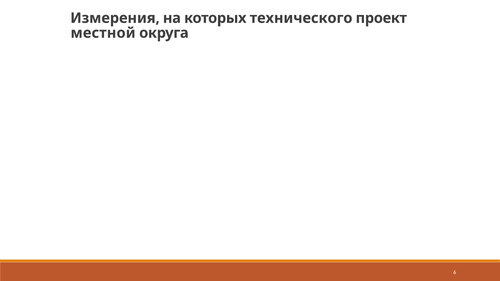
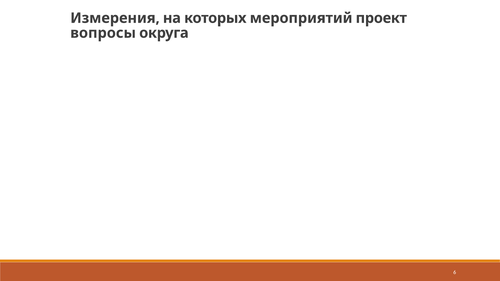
технического: технического -> мероприятий (301, 18)
местной: местной -> вопросы (103, 33)
